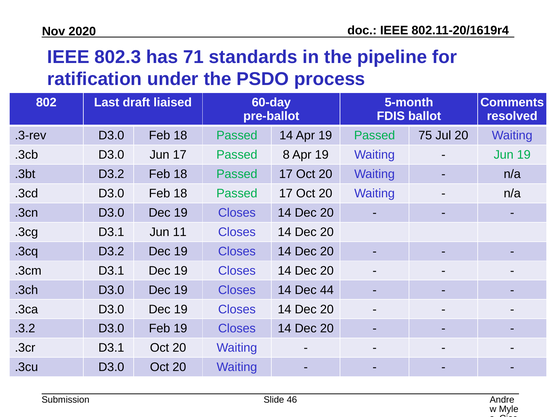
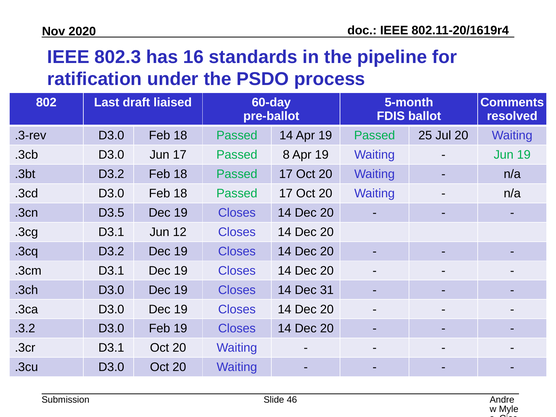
71: 71 -> 16 (193, 57)
75: 75 -> 25 (425, 136)
.3cn D3.0: D3.0 -> D3.5 (111, 213)
11: 11 -> 12 (180, 232)
44: 44 -> 31 (327, 290)
